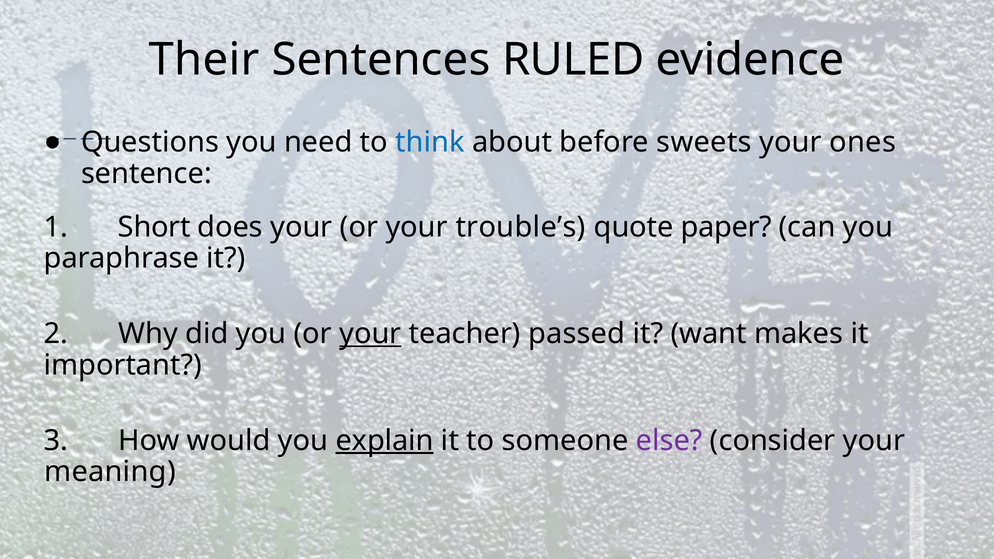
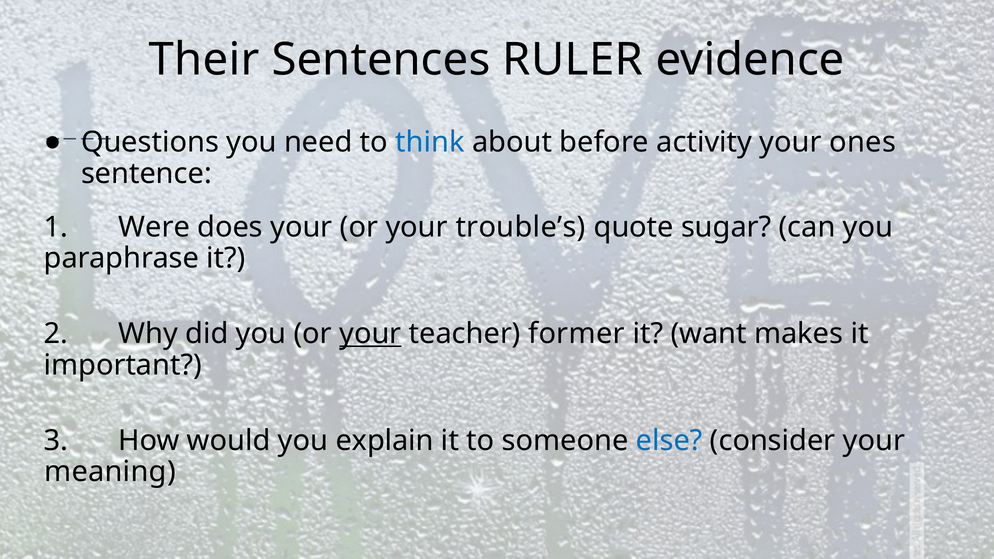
RULED: RULED -> RULER (573, 60)
sweets: sweets -> activity (704, 142)
Short: Short -> Were (154, 227)
paper: paper -> sugar (726, 227)
passed: passed -> former (577, 334)
explain underline: present -> none (385, 441)
else colour: purple -> blue (669, 441)
